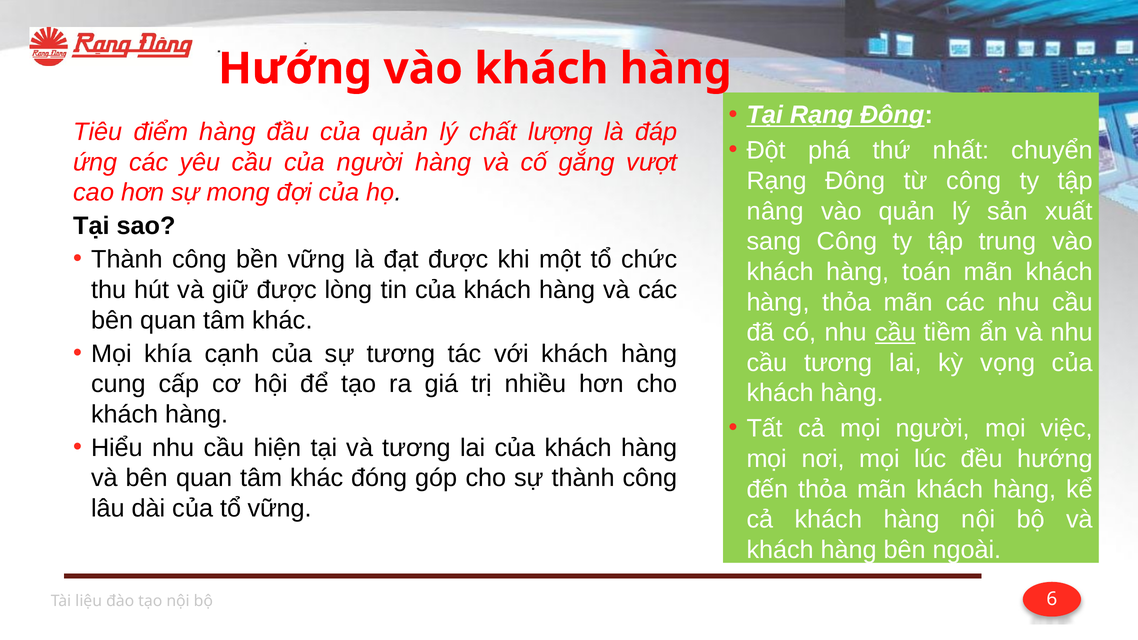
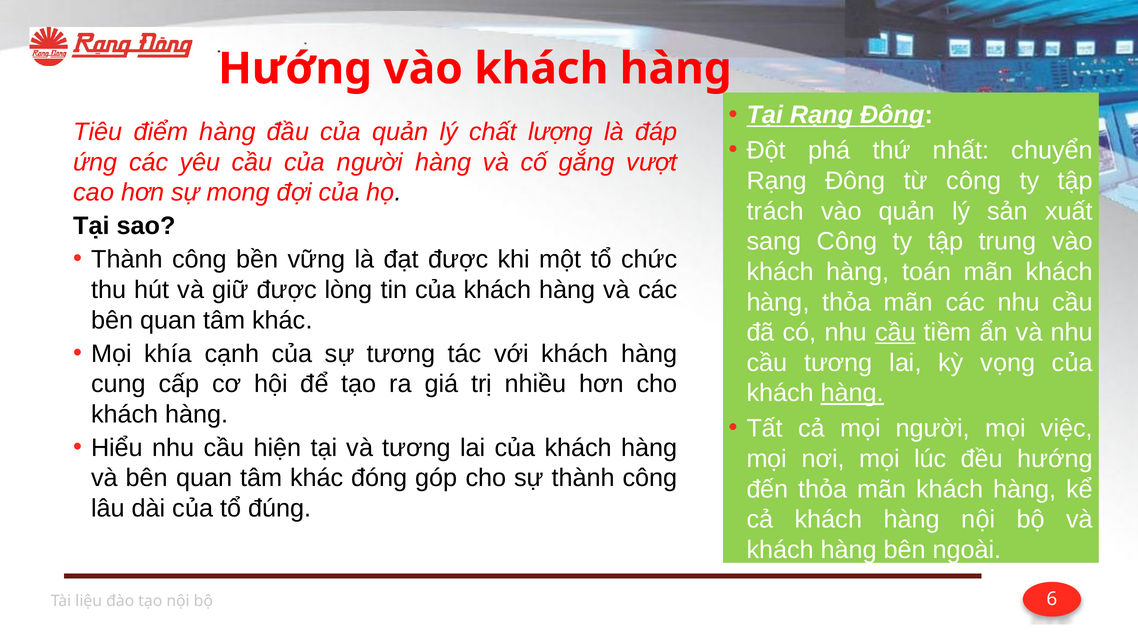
nâng: nâng -> trách (775, 211)
hàng underline: none -> present (852, 393)
tổ vững: vững -> đúng (280, 509)
